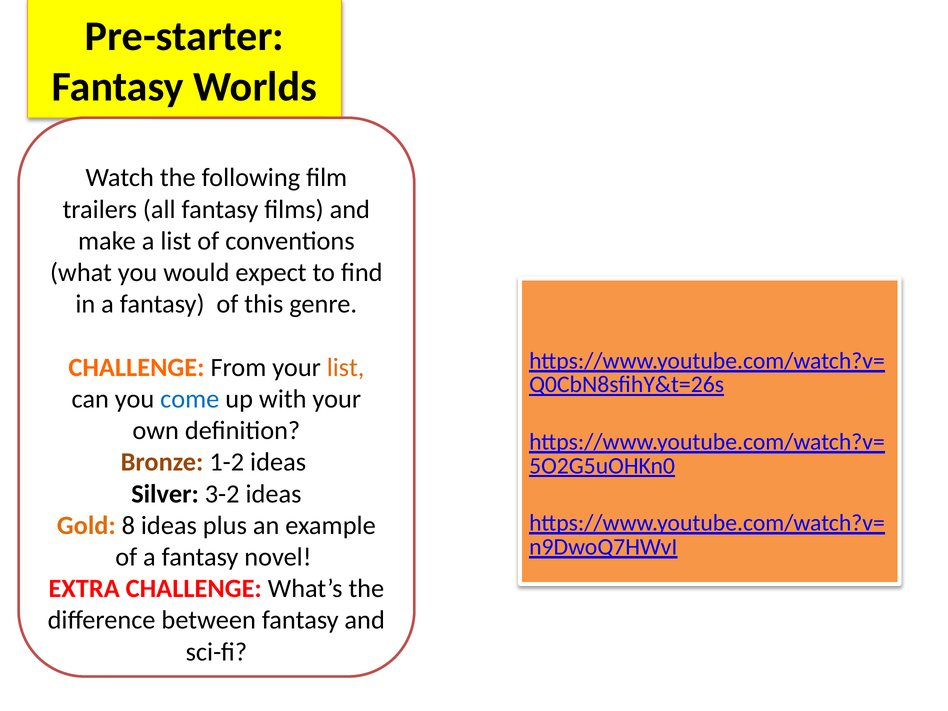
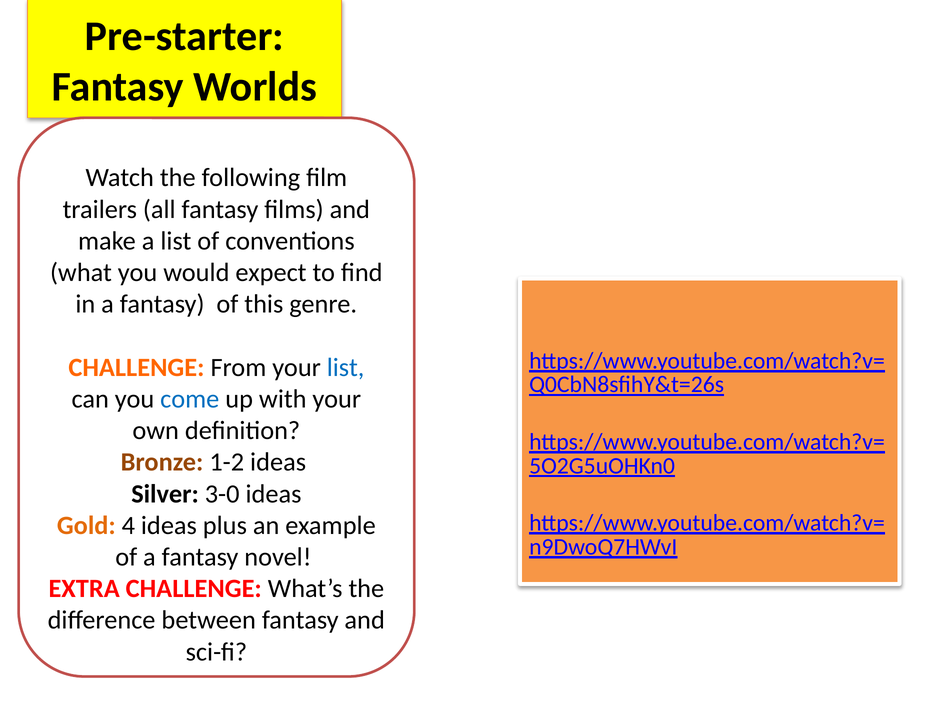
list colour: orange -> blue (346, 367)
3-2: 3-2 -> 3-0 (222, 494)
8: 8 -> 4 (128, 525)
